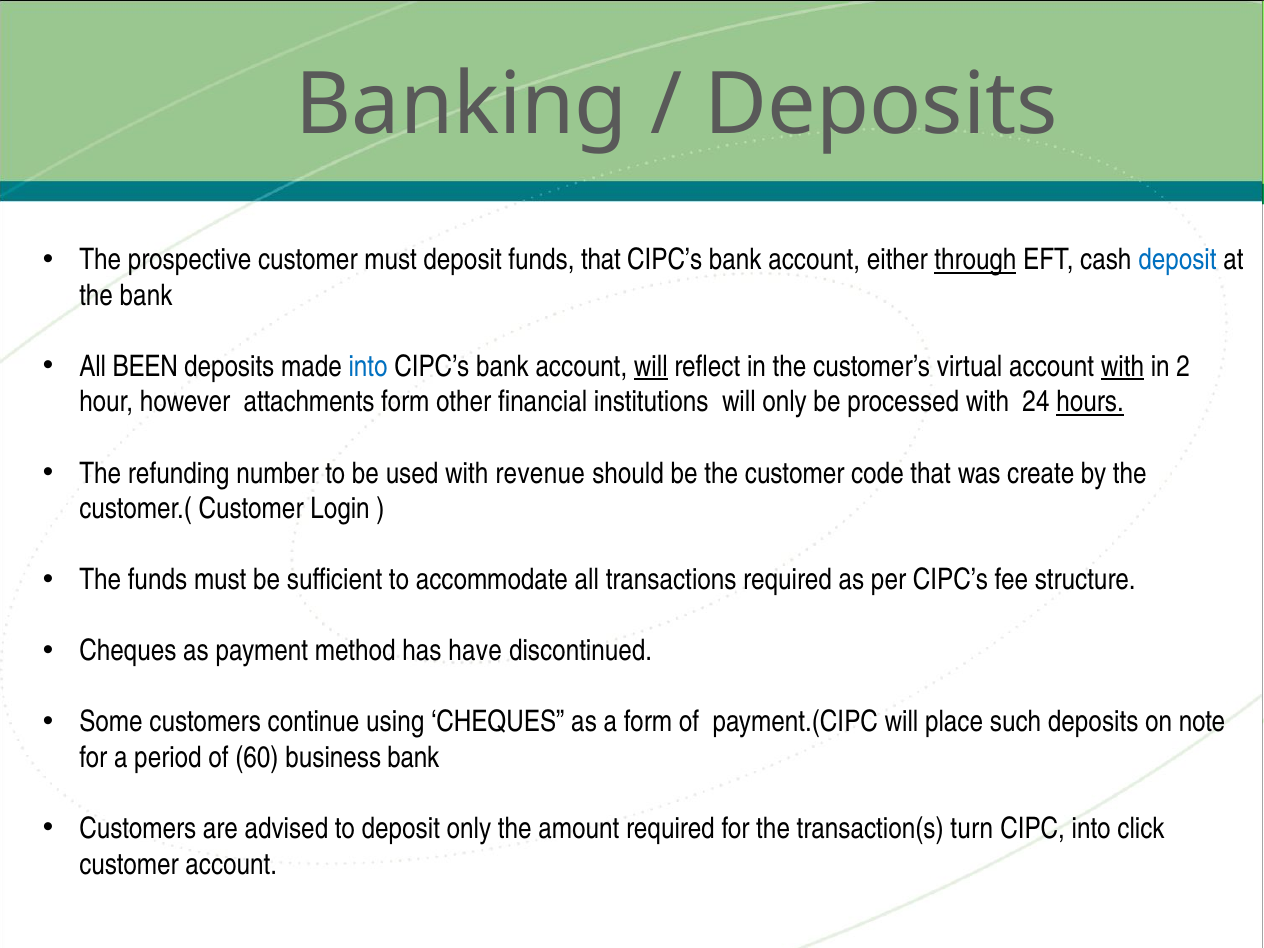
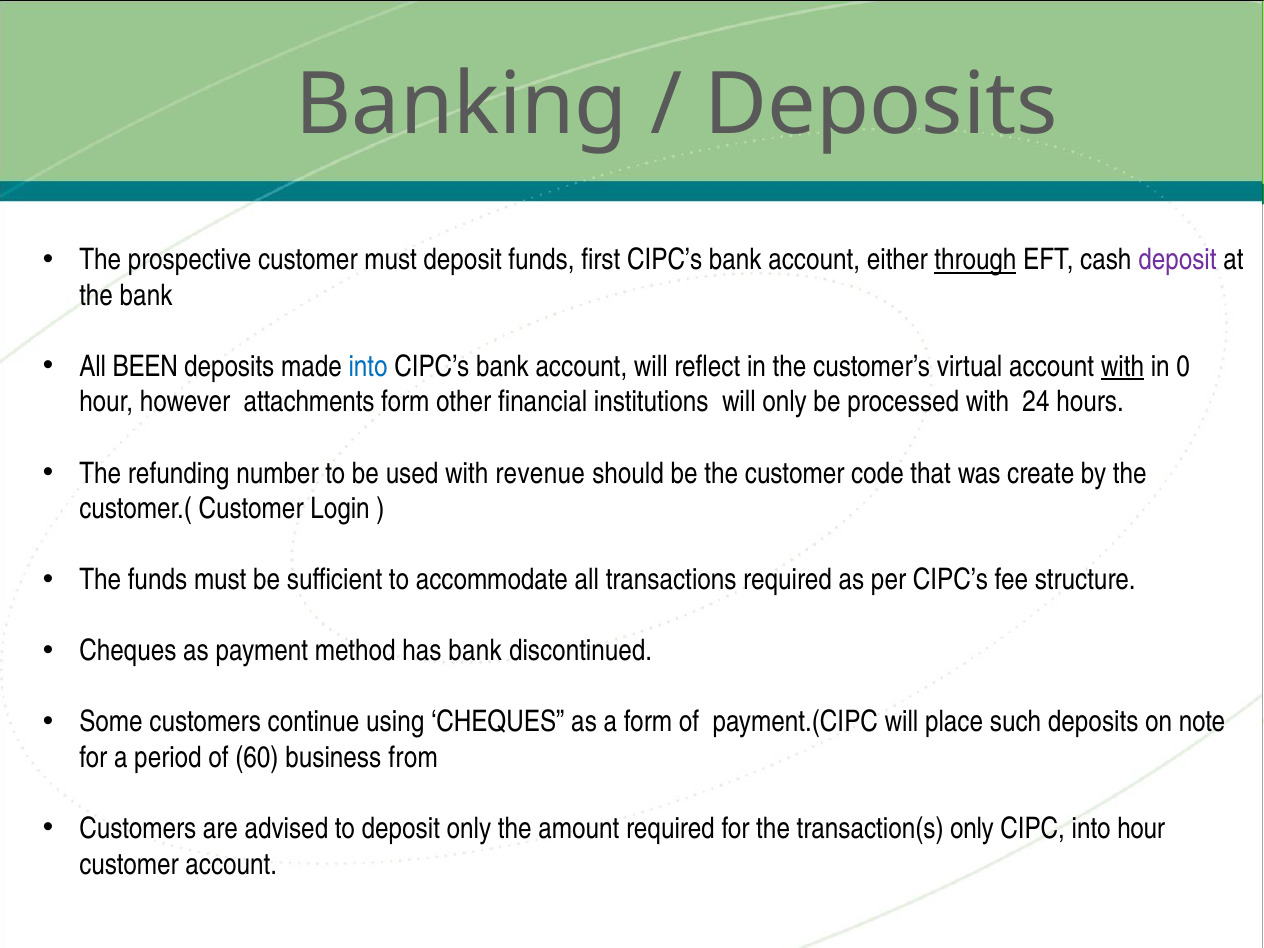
funds that: that -> first (601, 260)
deposit colour: blue -> purple (1177, 260)
will underline: present -> none (651, 367)
2: 2 -> 0 (1183, 367)
hours underline: present -> none (1090, 402)
has have: have -> bank (475, 651)
business bank: bank -> from (413, 758)
transaction(s turn: turn -> only (972, 829)
into click: click -> hour (1141, 829)
